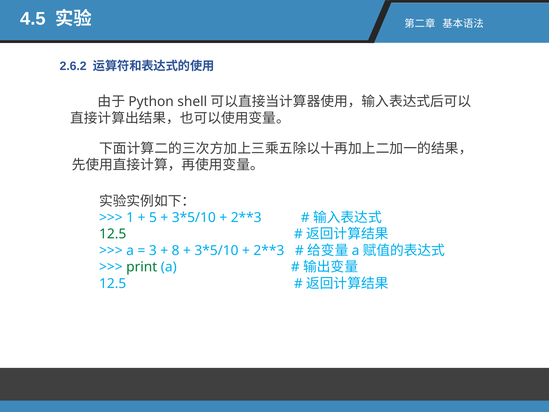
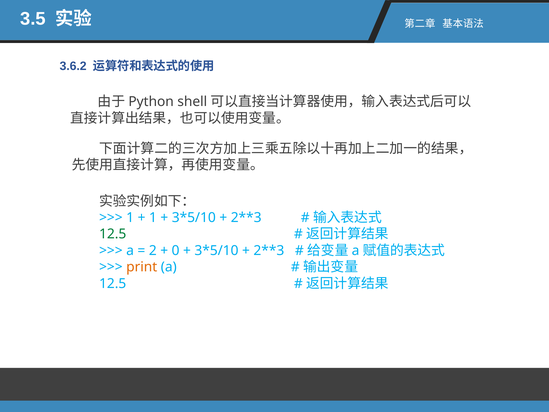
4.5: 4.5 -> 3.5 (33, 19)
2.6.2: 2.6.2 -> 3.6.2 (73, 66)
5: 5 -> 1 (153, 218)
3: 3 -> 2 (153, 250)
8: 8 -> 0 (176, 250)
print colour: green -> orange (142, 267)
